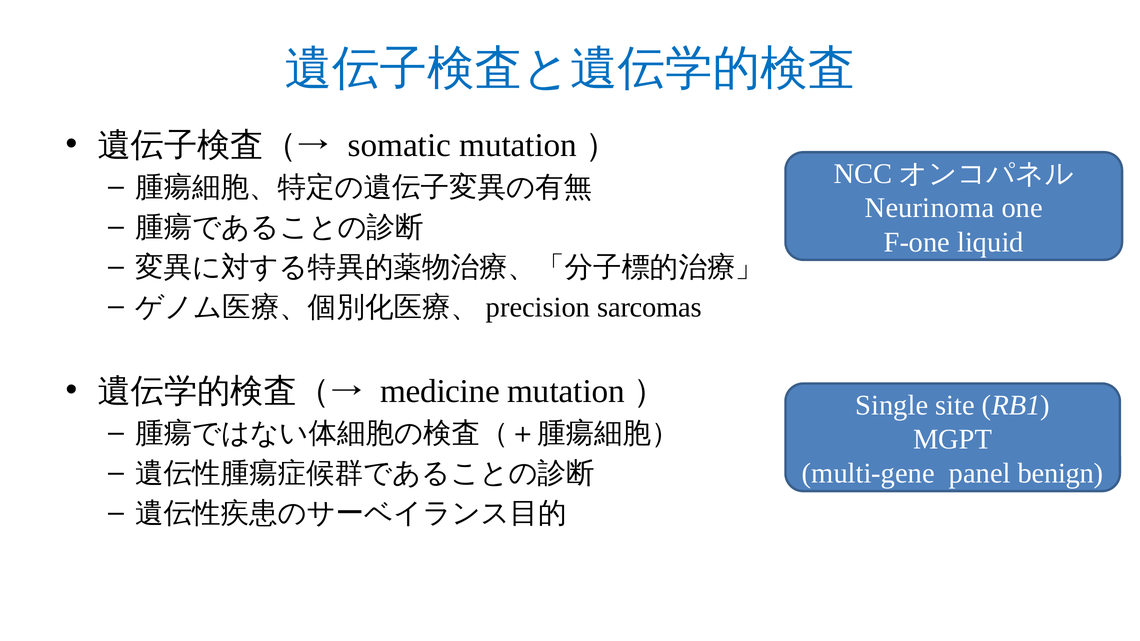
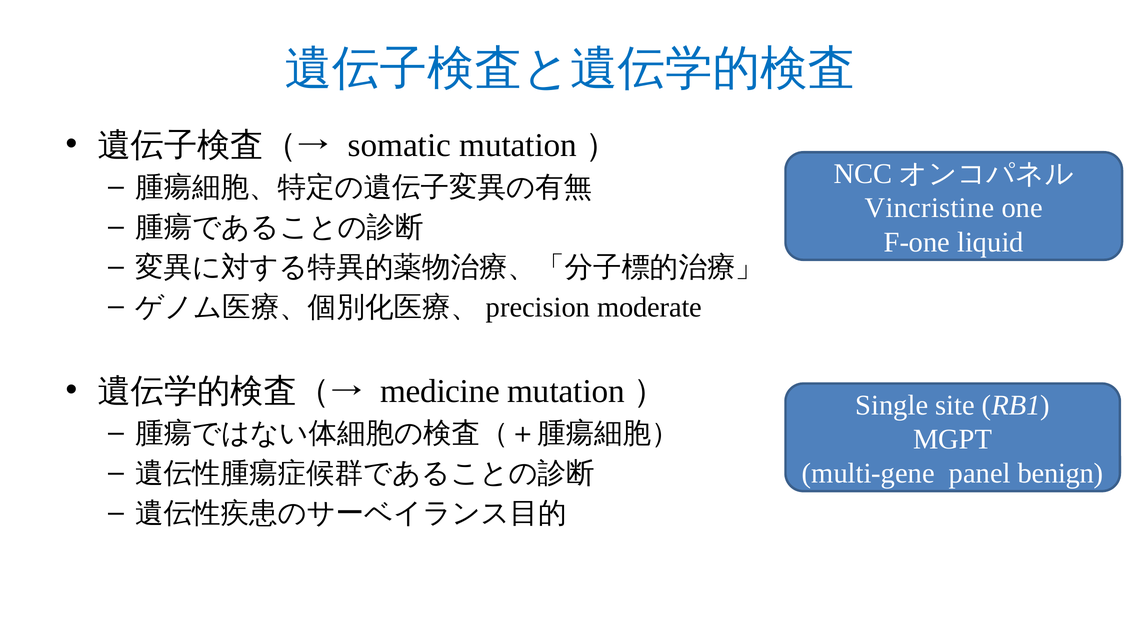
Neurinoma: Neurinoma -> Vincristine (930, 208)
sarcomas: sarcomas -> moderate (650, 307)
